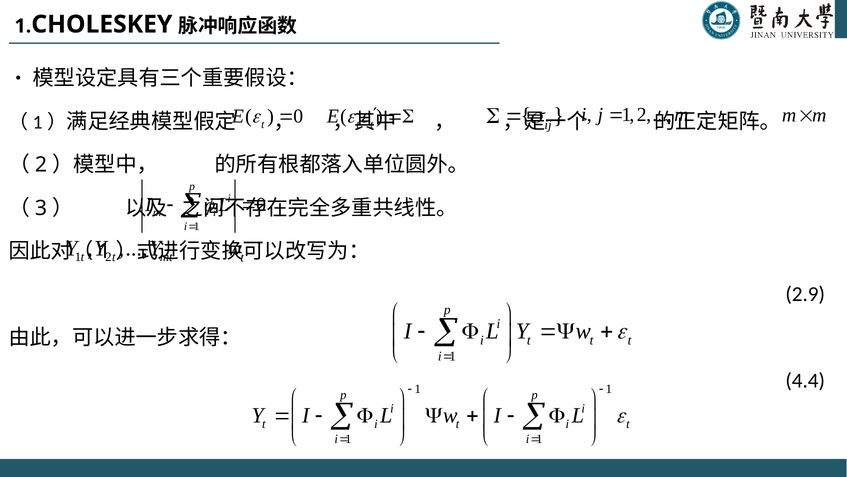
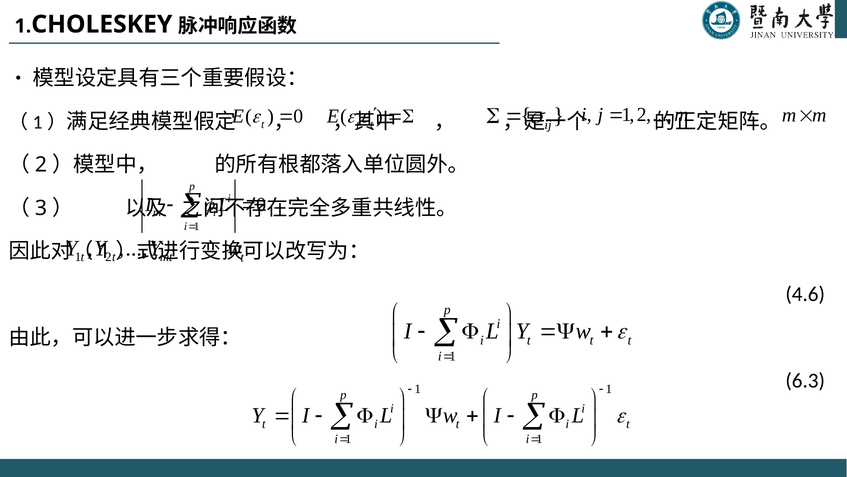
2.9: 2.9 -> 4.6 (805, 294)
4.4: 4.4 -> 6.3 (805, 381)
